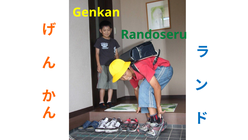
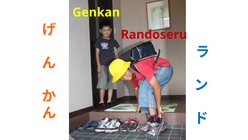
Randoseru colour: green -> red (154, 35)
